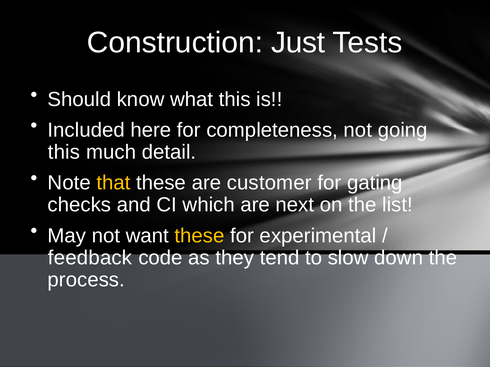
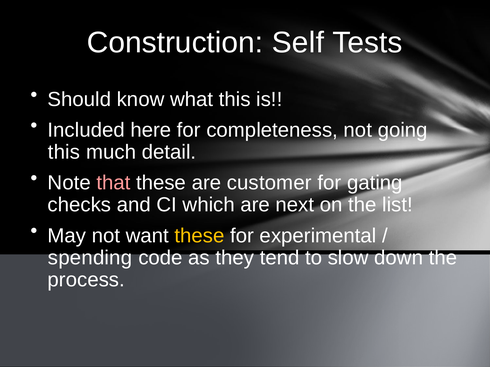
Just: Just -> Self (298, 43)
that colour: yellow -> pink (113, 183)
feedback: feedback -> spending (90, 258)
